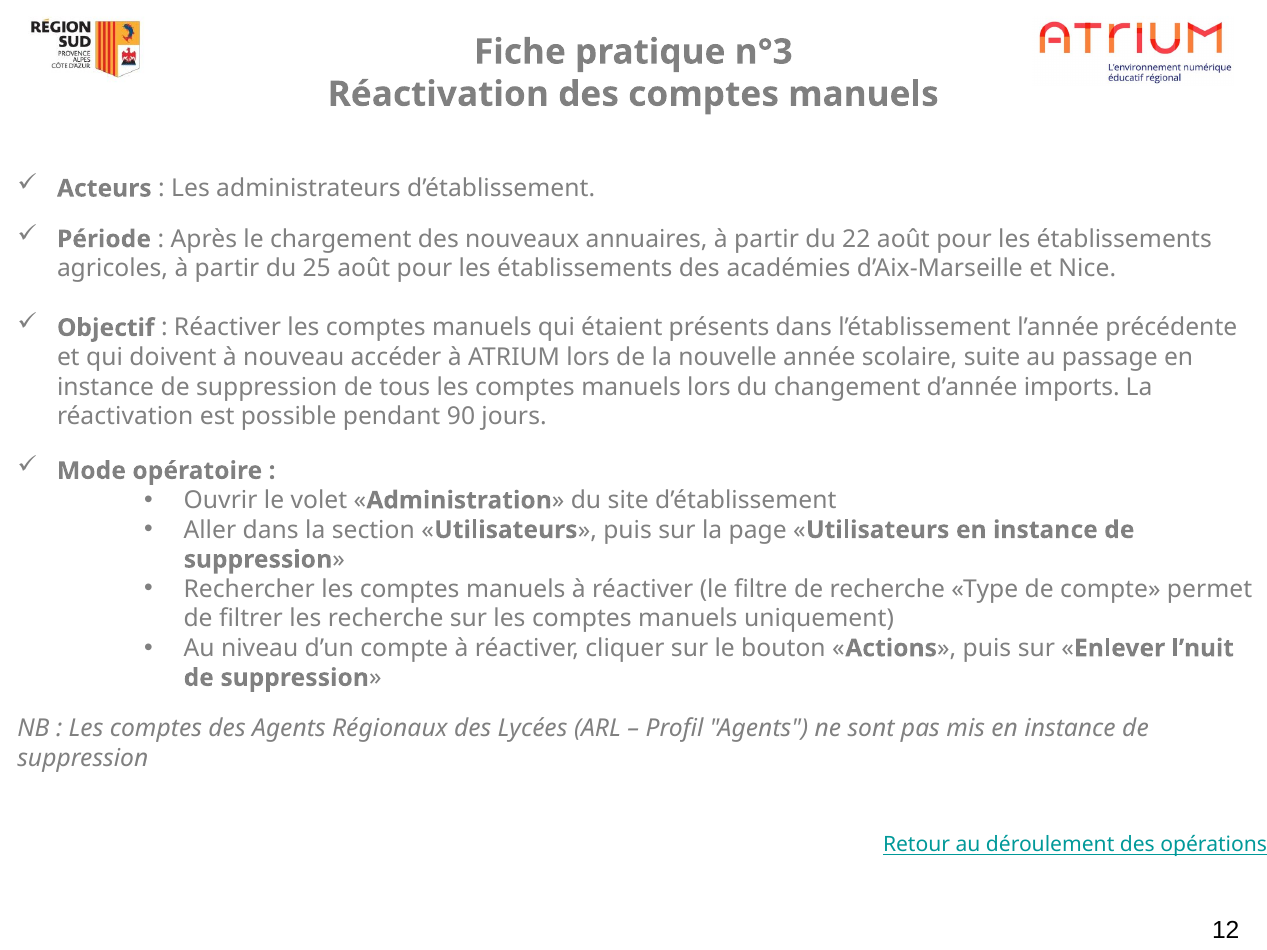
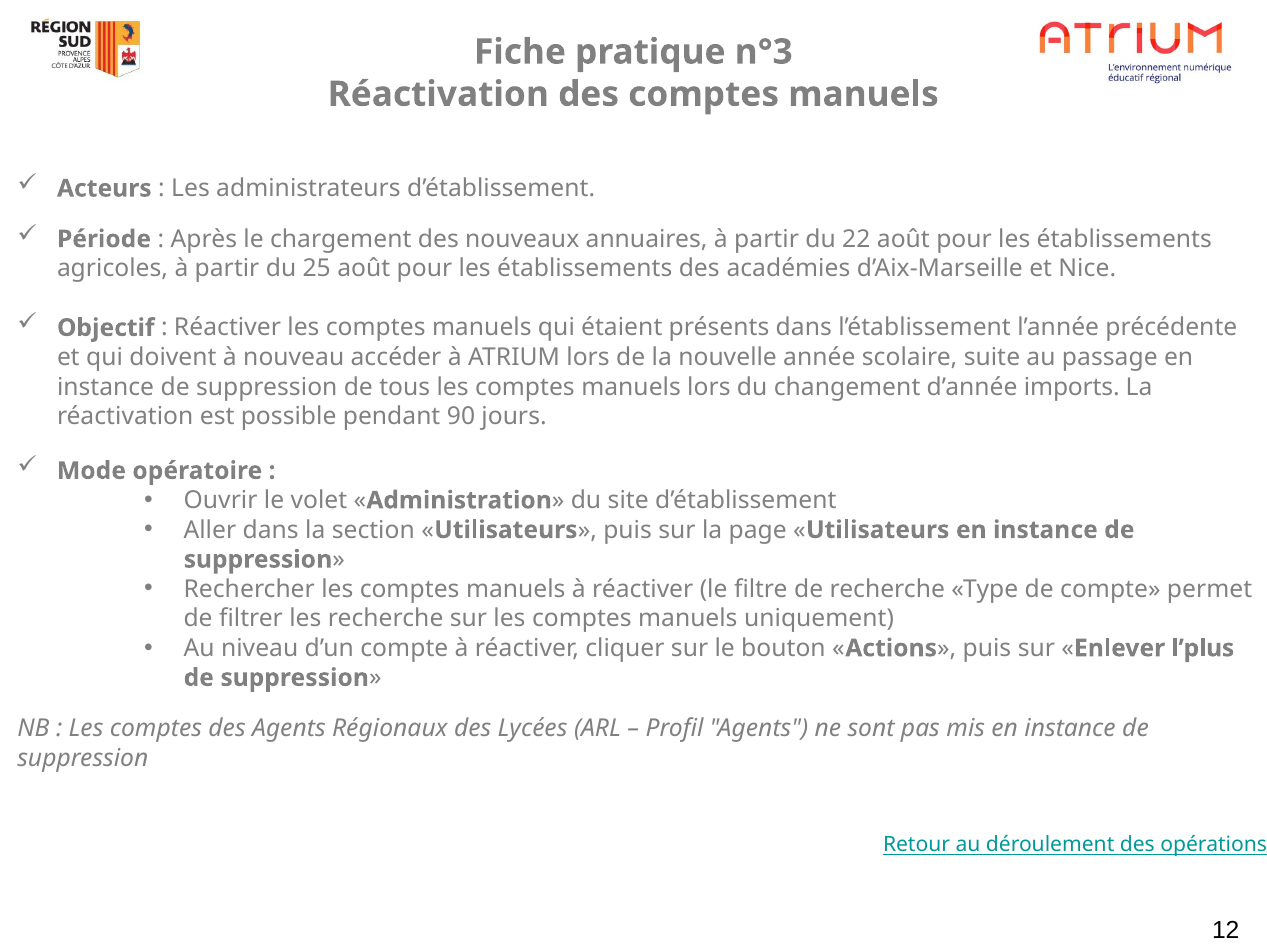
l’nuit: l’nuit -> l’plus (1203, 648)
